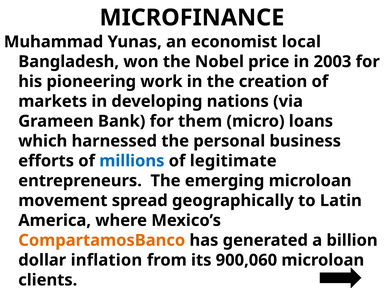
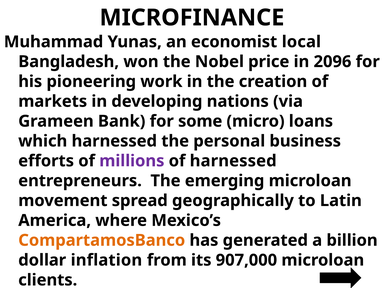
2003: 2003 -> 2096 (332, 62)
them: them -> some (200, 121)
millions colour: blue -> purple (132, 161)
of legitimate: legitimate -> harnessed (233, 161)
900,060: 900,060 -> 907,000 (246, 260)
